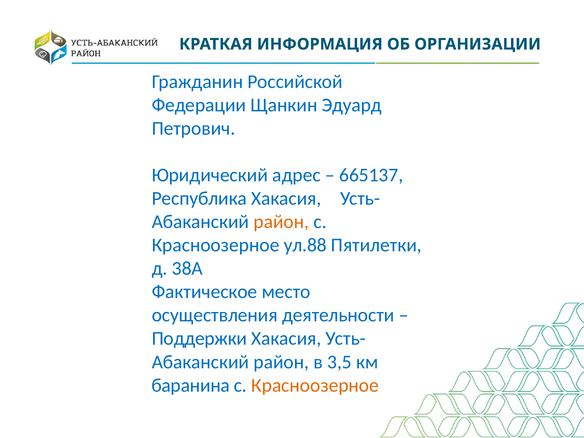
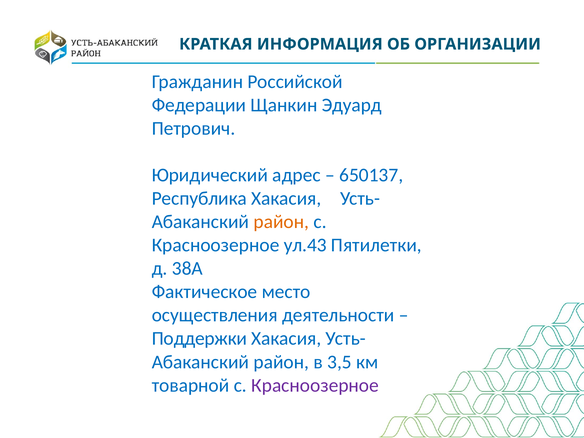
665137: 665137 -> 650137 (371, 175)
ул.88: ул.88 -> ул.43 (305, 245)
баранина: баранина -> товарной (191, 385)
Красноозерное colour: orange -> purple (315, 385)
